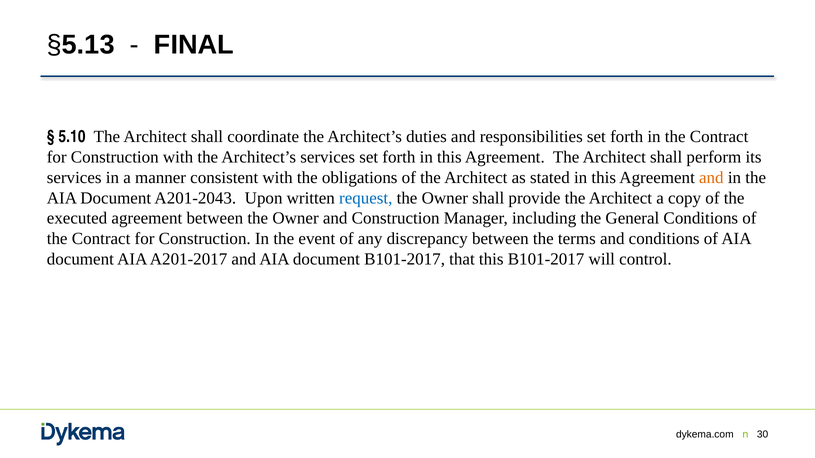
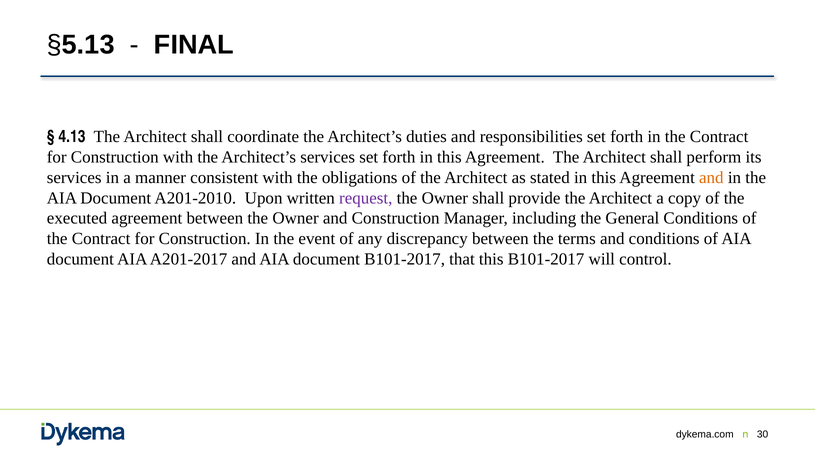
5.10: 5.10 -> 4.13 (72, 137)
A201-2043: A201-2043 -> A201-2010 (195, 198)
request colour: blue -> purple (366, 198)
